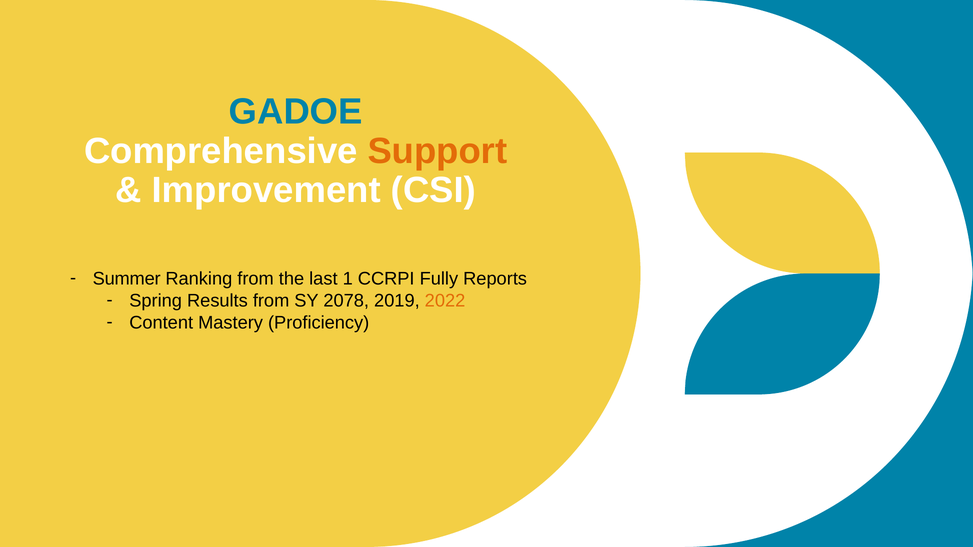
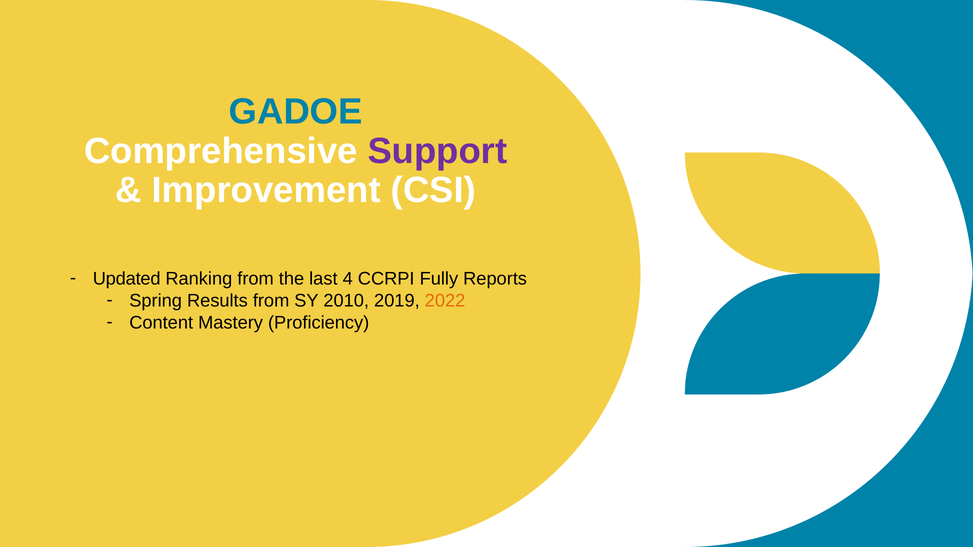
Support colour: orange -> purple (438, 151)
Summer: Summer -> Updated (127, 279)
1: 1 -> 4 (348, 279)
2078: 2078 -> 2010 (346, 301)
